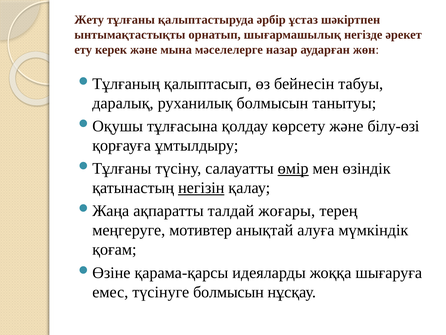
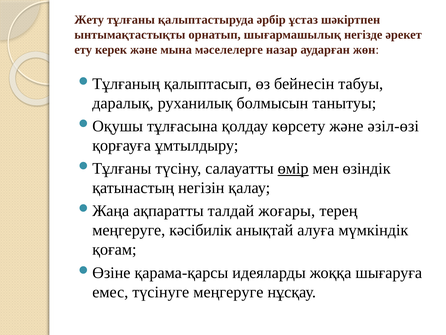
білу-өзі: білу-өзі -> әзіл-өзі (393, 126)
негізін underline: present -> none (201, 188)
мотивтер: мотивтер -> кәсібилік (201, 230)
түсінуге болмысын: болмысын -> меңгеруге (228, 292)
